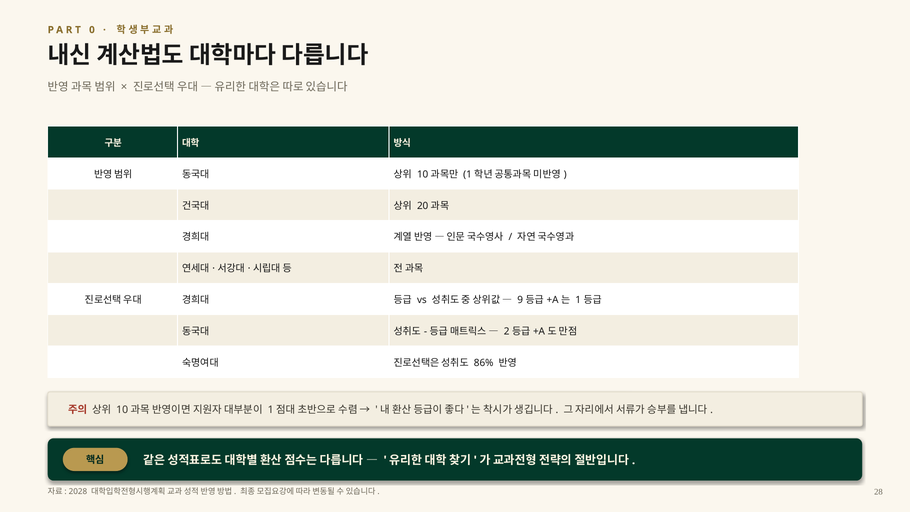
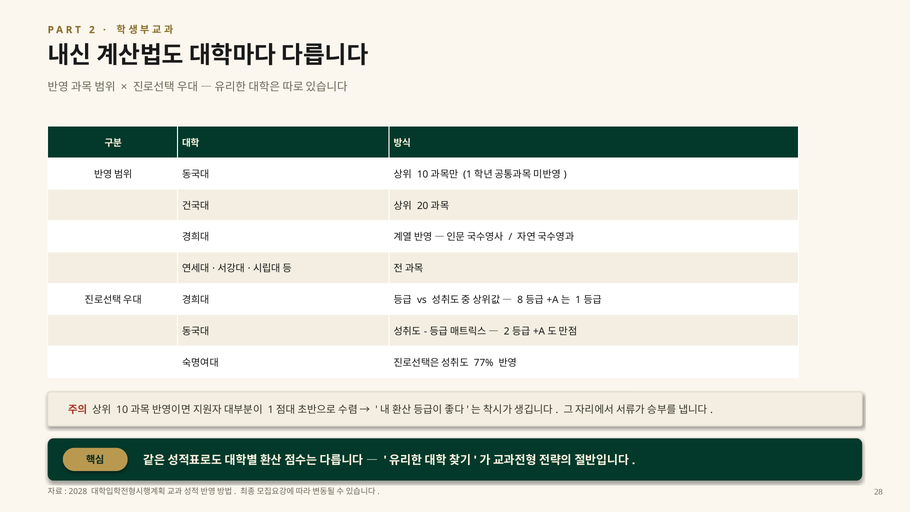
0: 0 -> 2 (92, 30)
9: 9 -> 8 (520, 300)
86%: 86% -> 77% (484, 363)
